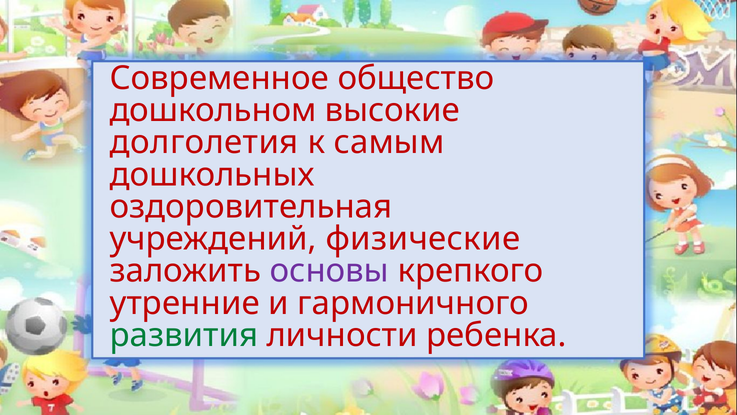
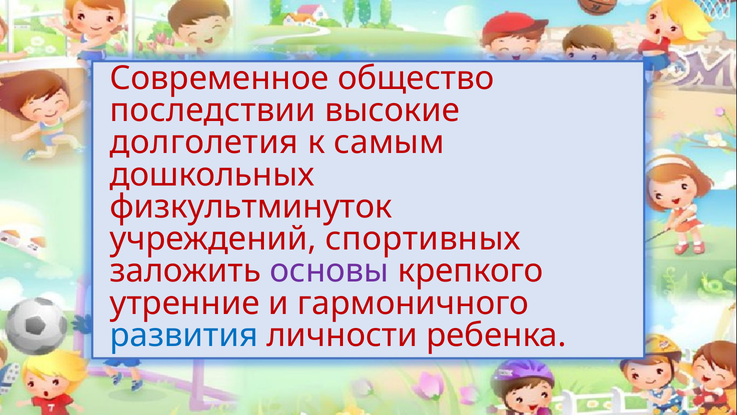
дошкольном: дошкольном -> последствии (213, 110)
оздоровительная: оздоровительная -> физкультминуток (251, 207)
физические: физические -> спортивных (423, 239)
развития colour: green -> blue (184, 335)
